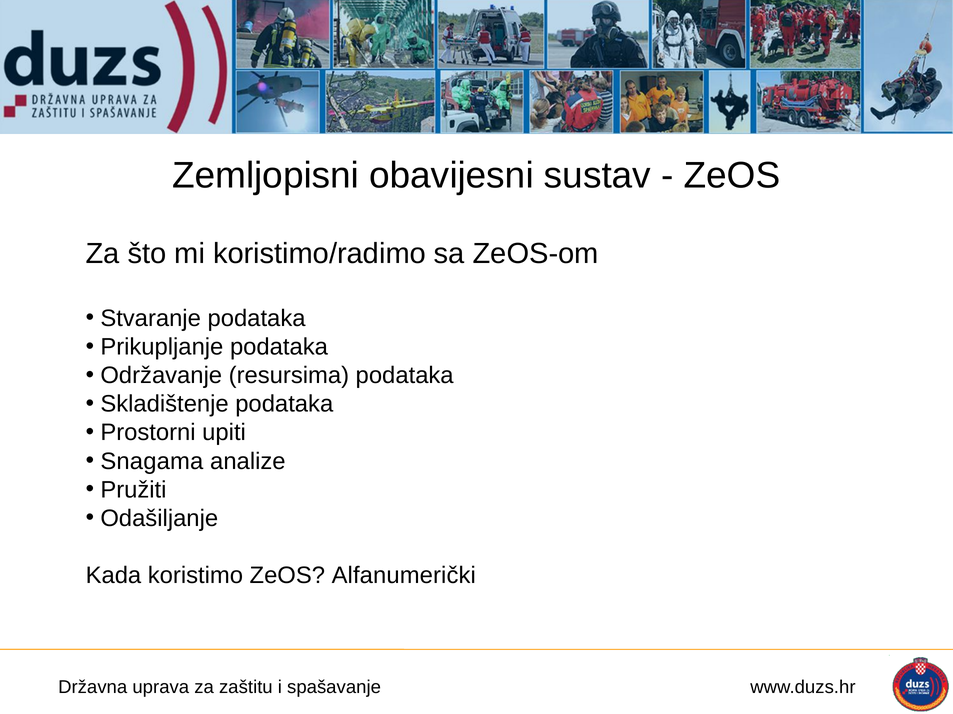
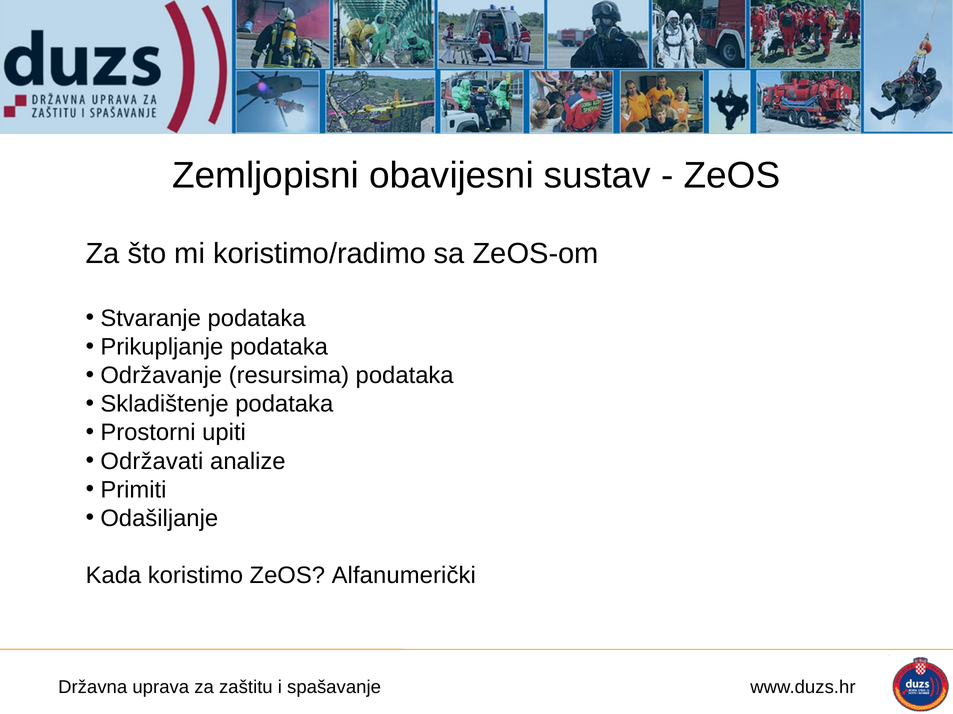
Snagama: Snagama -> Održavati (152, 462)
Pružiti: Pružiti -> Primiti (133, 490)
